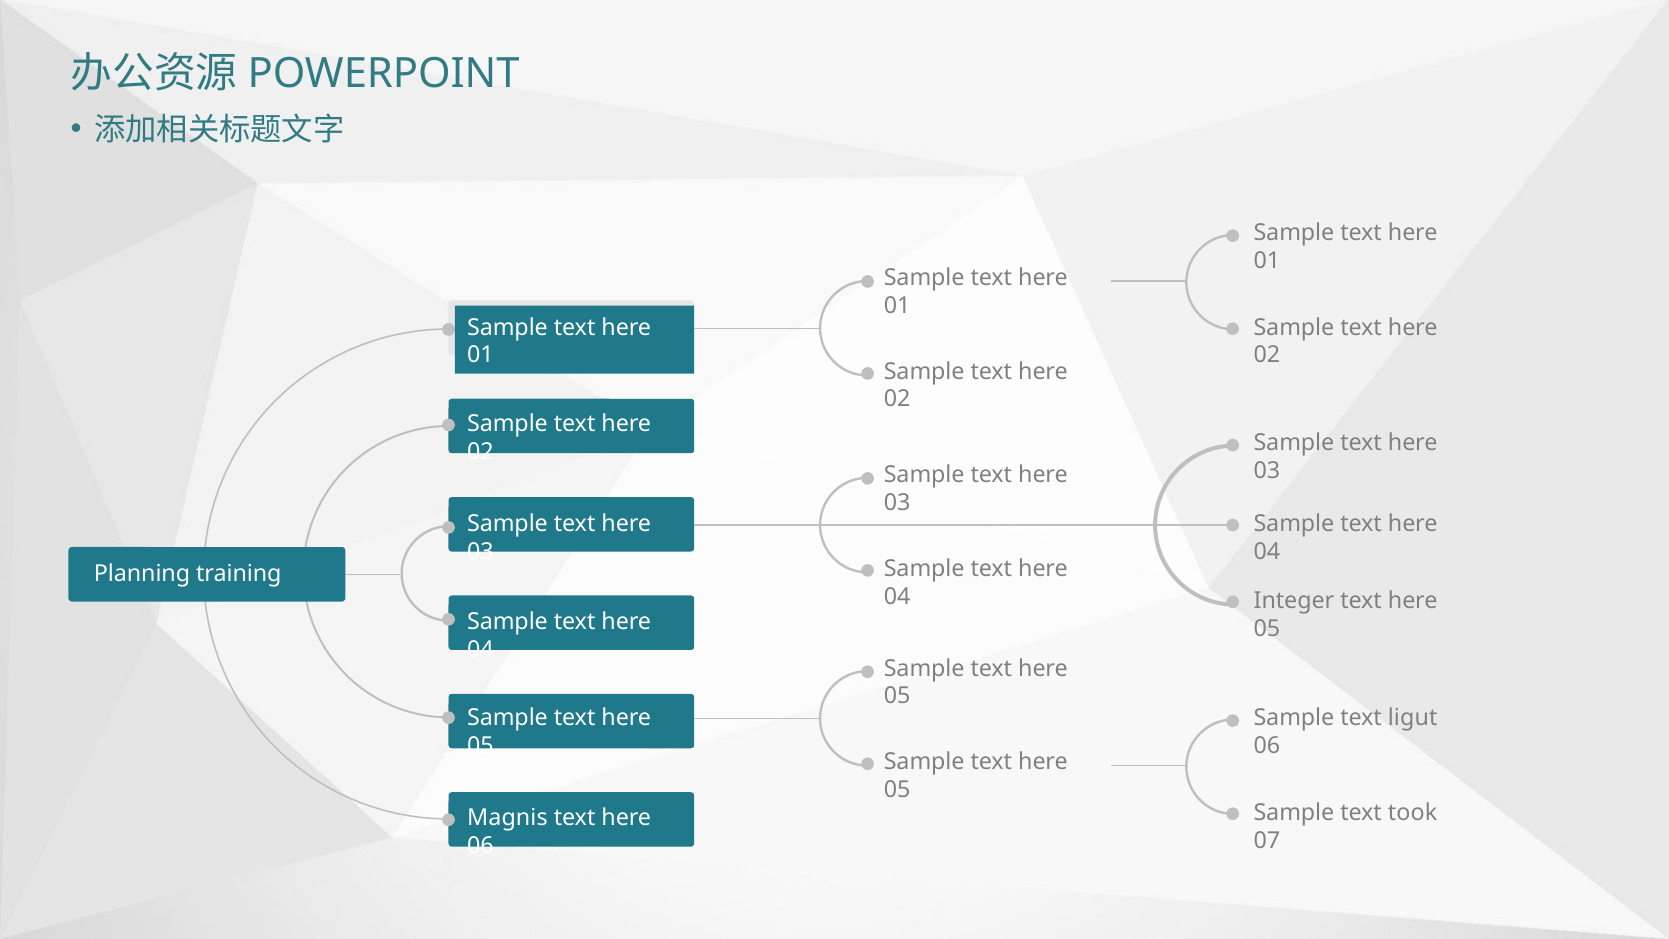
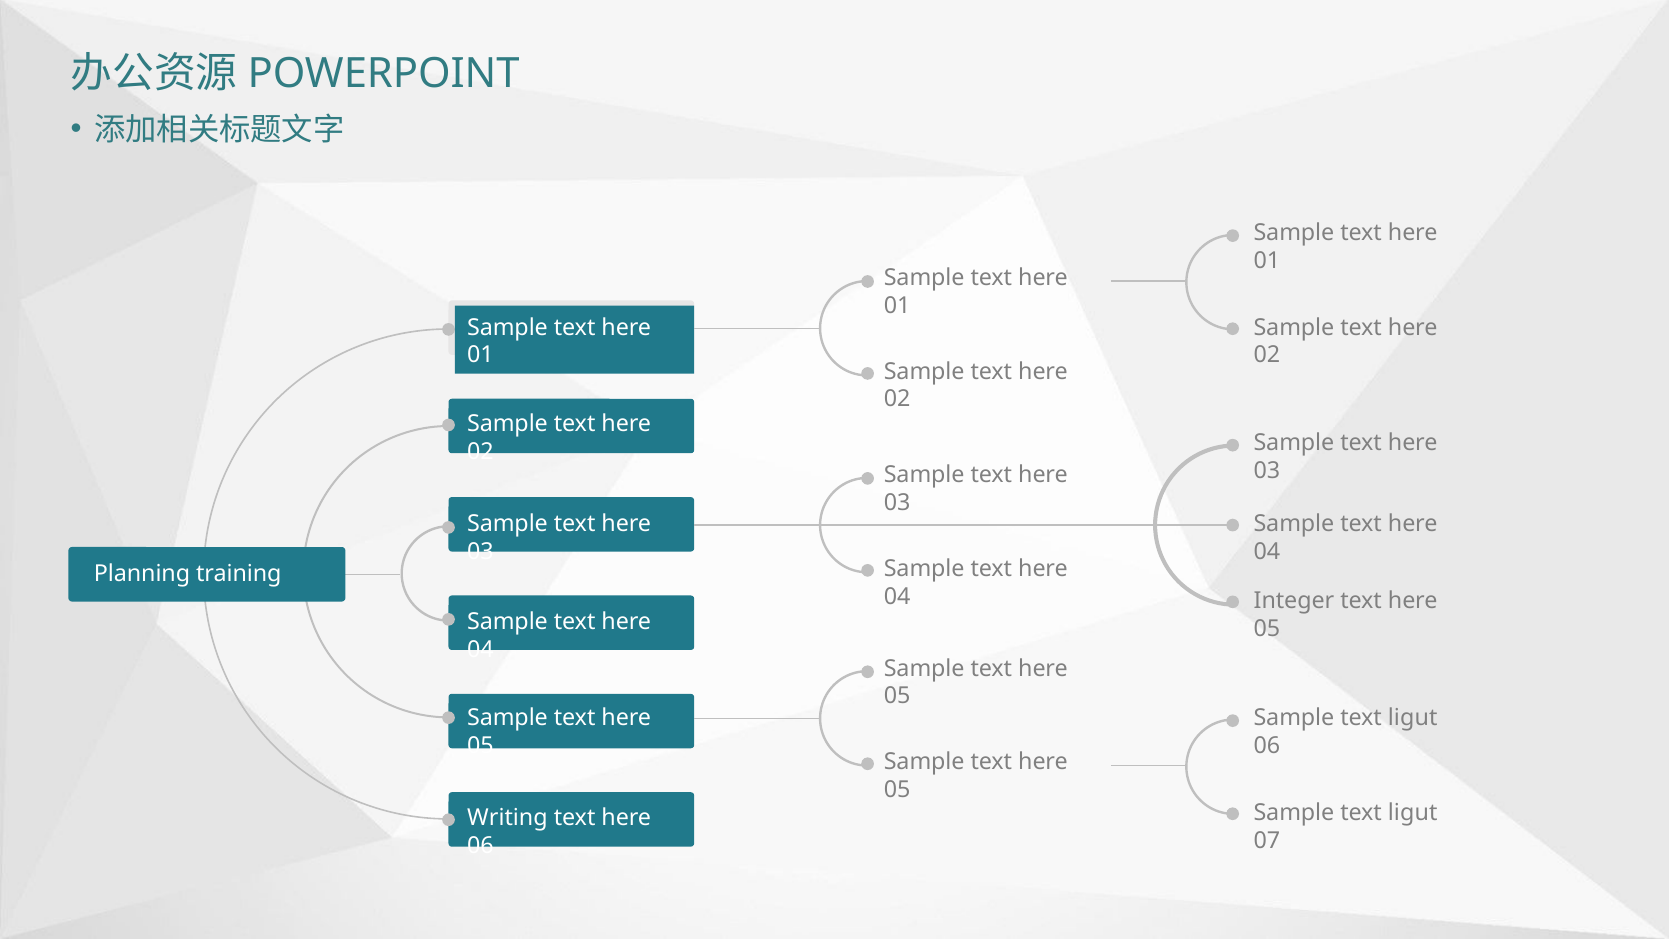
took: took -> ligut (1413, 812)
Magnis: Magnis -> Writing (507, 818)
